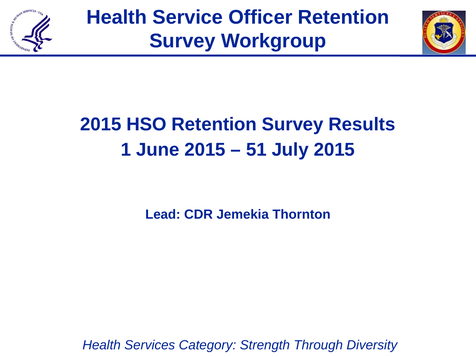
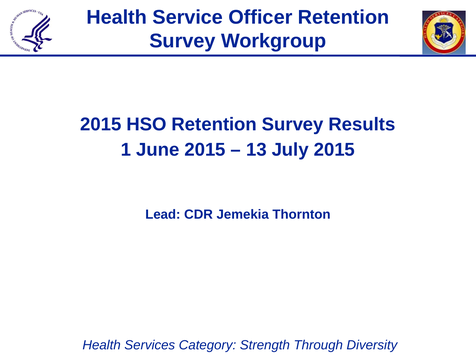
51: 51 -> 13 (256, 150)
